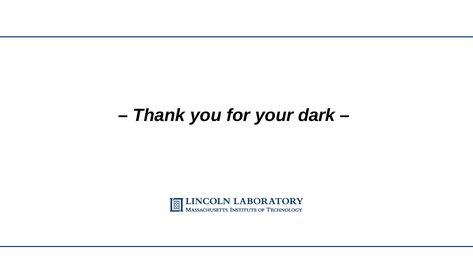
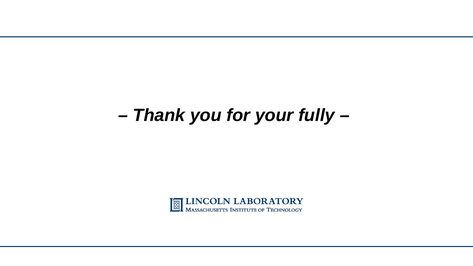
dark: dark -> fully (317, 115)
